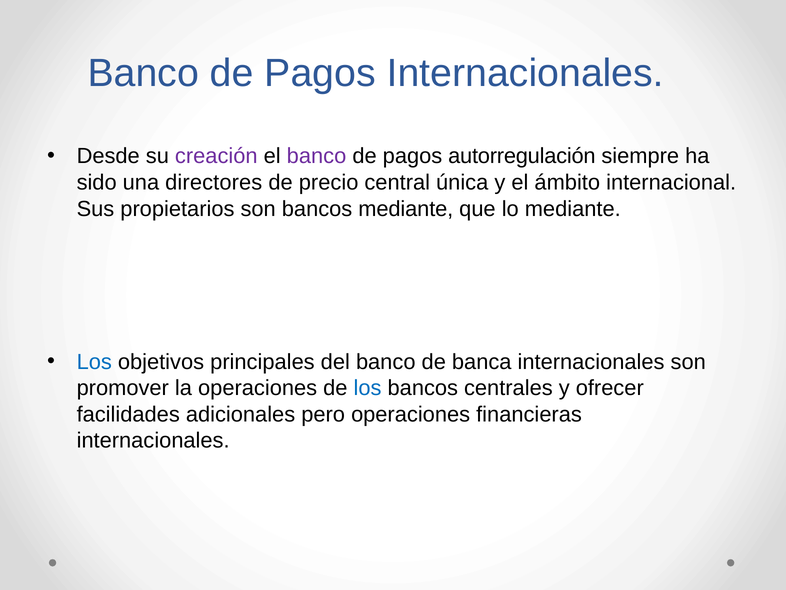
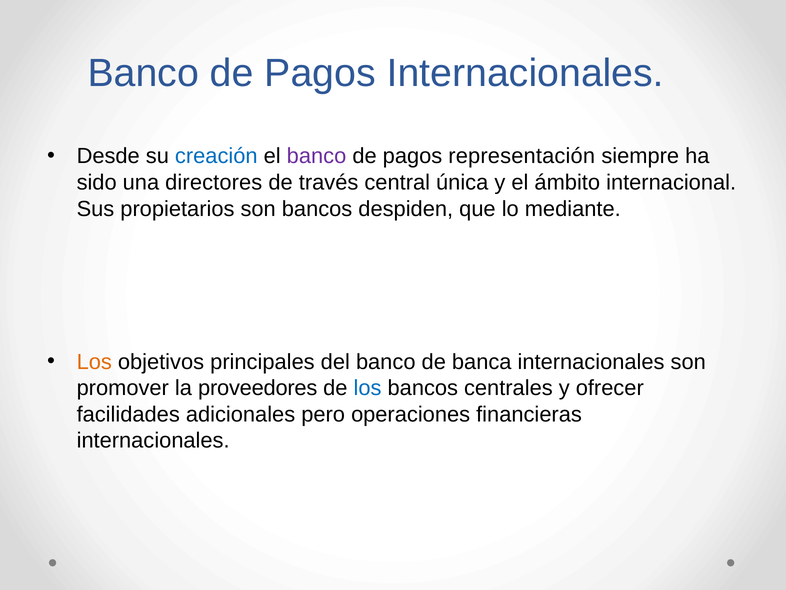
creación colour: purple -> blue (216, 156)
autorregulación: autorregulación -> representación (522, 156)
precio: precio -> través (329, 182)
bancos mediante: mediante -> despiden (406, 209)
Los colour: blue -> orange (94, 362)
la operaciones: operaciones -> proveedores (258, 388)
